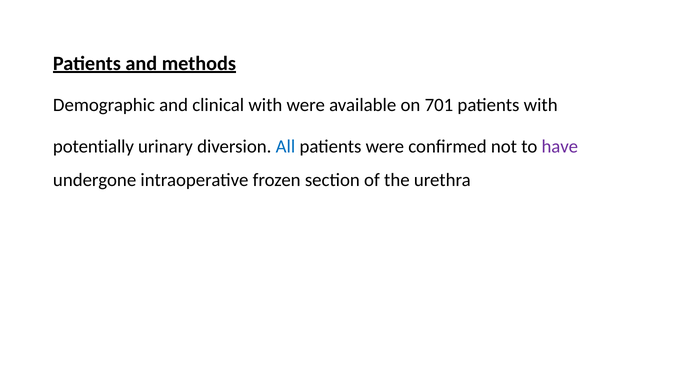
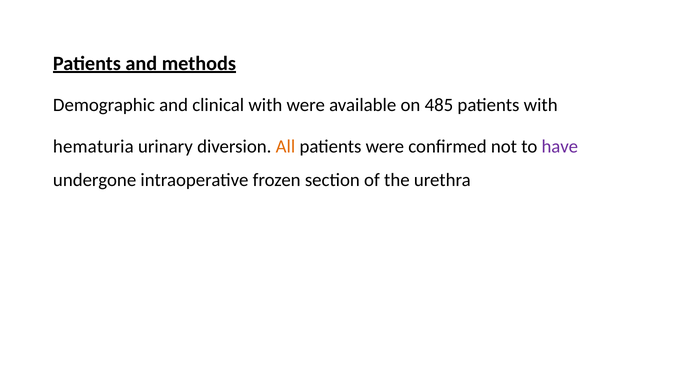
701: 701 -> 485 (439, 105)
potentially: potentially -> hematuria (93, 146)
All colour: blue -> orange (285, 146)
